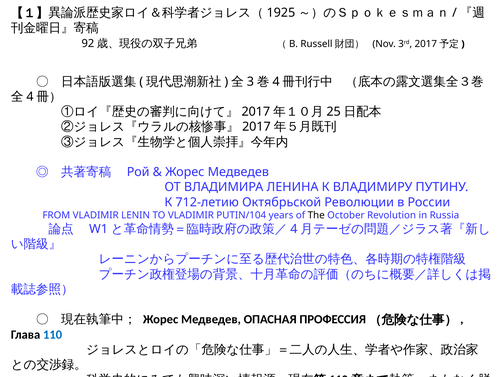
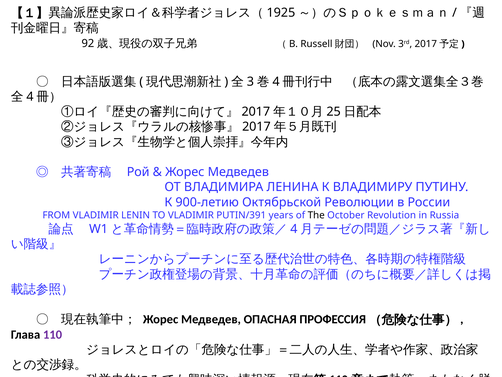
712-летию: 712-летию -> 900-летию (207, 202)
PUTIN/104: PUTIN/104 -> PUTIN/391 (241, 215)
110 colour: blue -> purple (53, 334)
